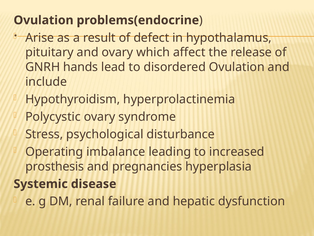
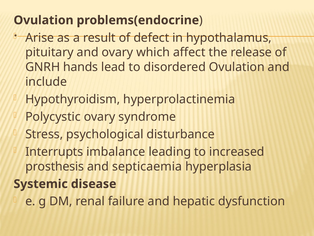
Operating: Operating -> Interrupts (54, 151)
pregnancies: pregnancies -> septicaemia (147, 166)
